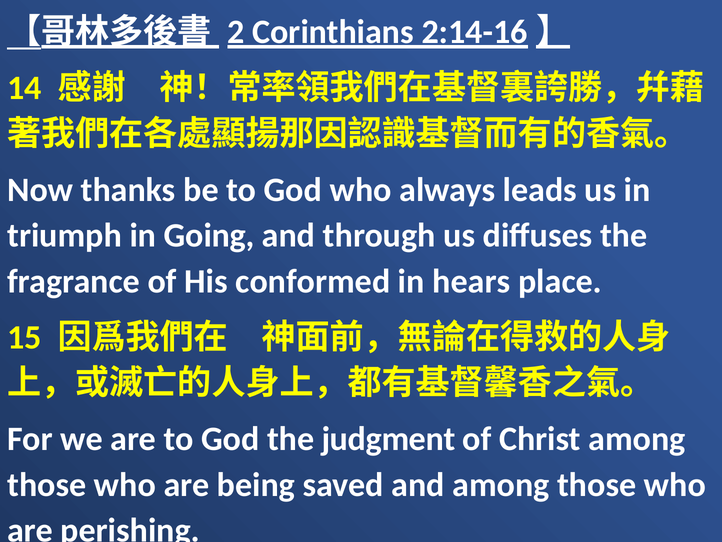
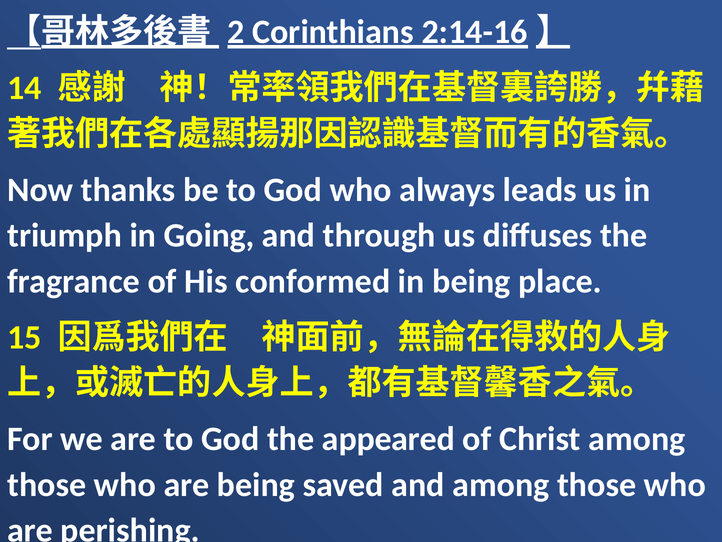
in hears: hears -> being (471, 281)
judgment: judgment -> appeared (388, 439)
